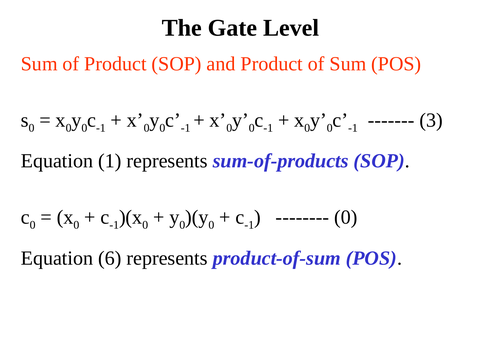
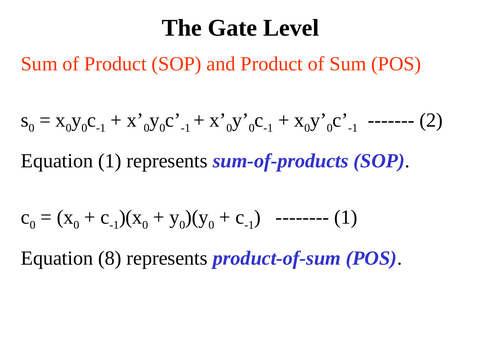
3: 3 -> 2 (431, 120)
0: 0 -> 1 (346, 217)
6: 6 -> 8 (110, 258)
